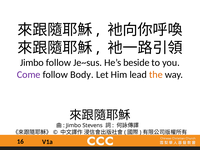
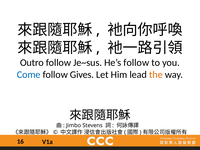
Jimbo: Jimbo -> Outro (32, 63)
He’s beside: beside -> follow (136, 63)
Come colour: purple -> blue (29, 75)
Body: Body -> Gives (82, 75)
